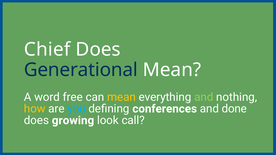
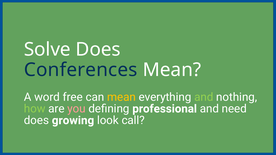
Chief: Chief -> Solve (47, 50)
Generational: Generational -> Conferences (81, 70)
how colour: yellow -> light green (35, 109)
you colour: light blue -> pink (76, 109)
conferences: conferences -> professional (165, 109)
done: done -> need (234, 109)
